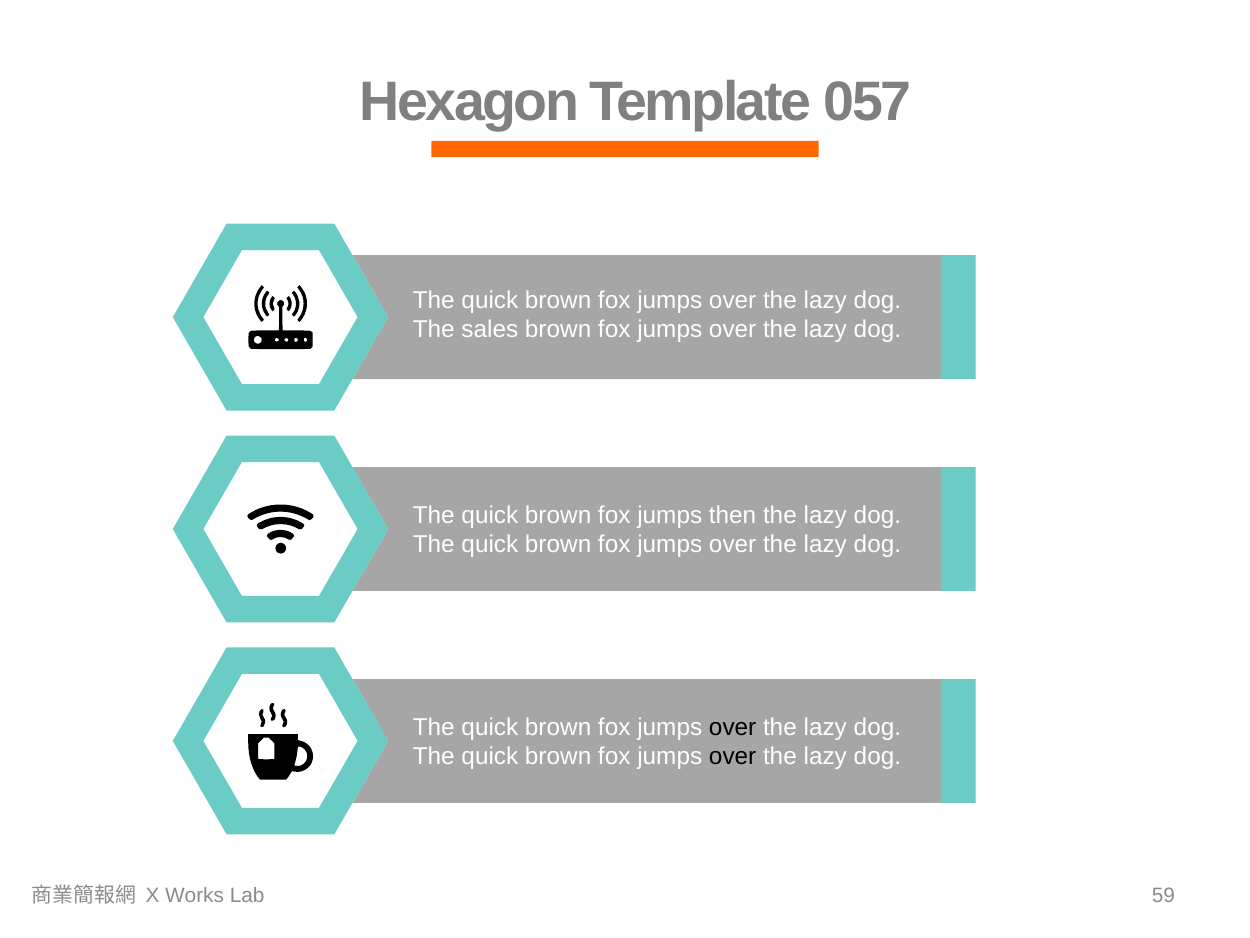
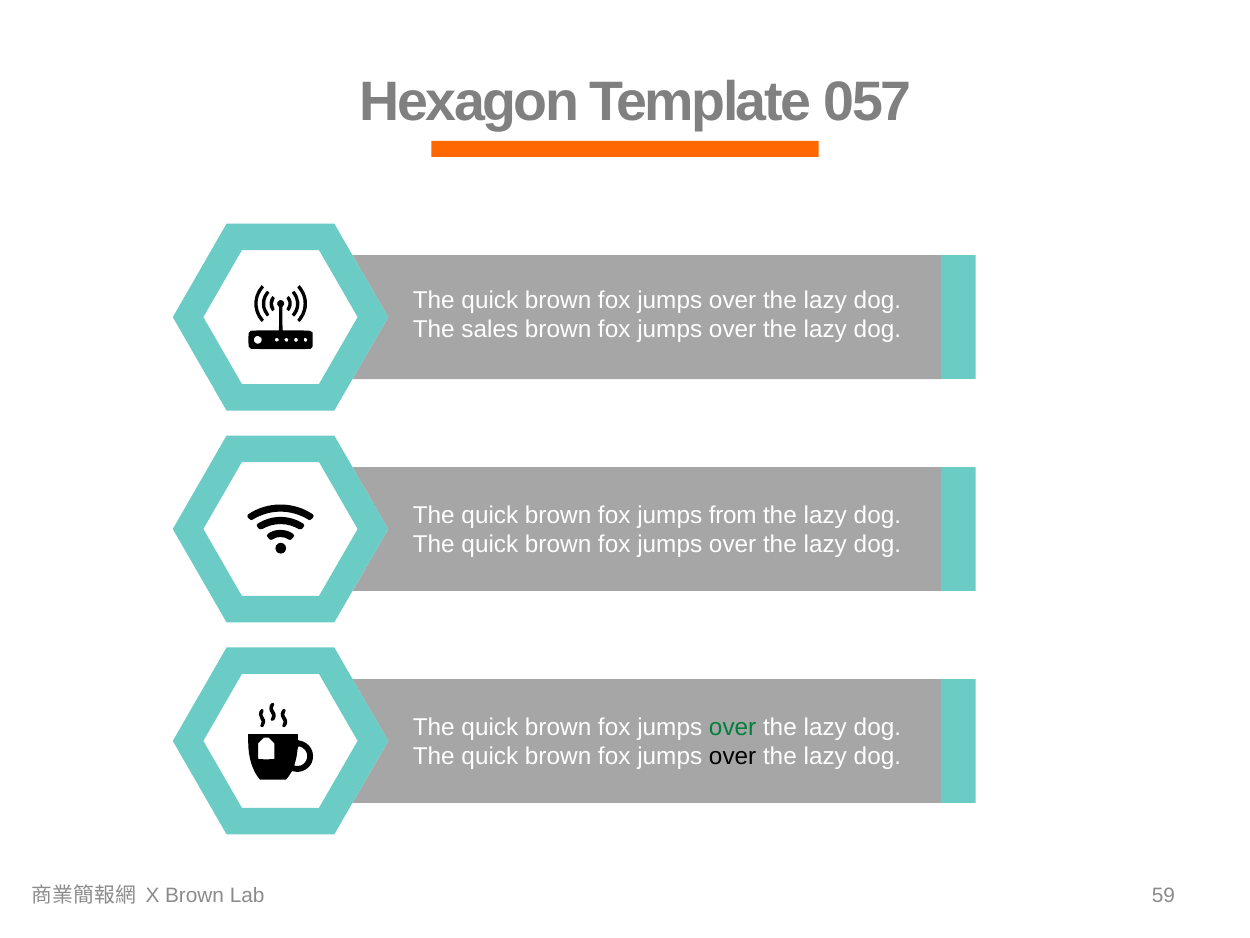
then: then -> from (733, 515)
over colour: black -> green (733, 727)
X Works: Works -> Brown (195, 895)
